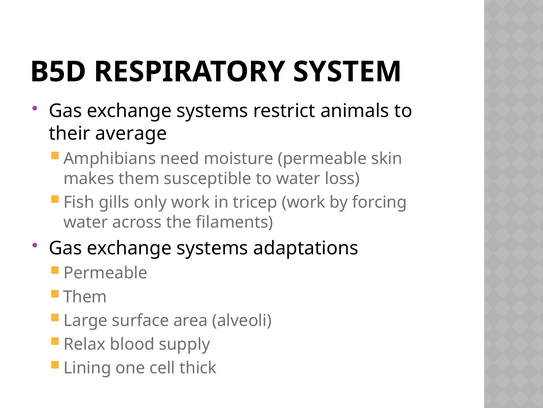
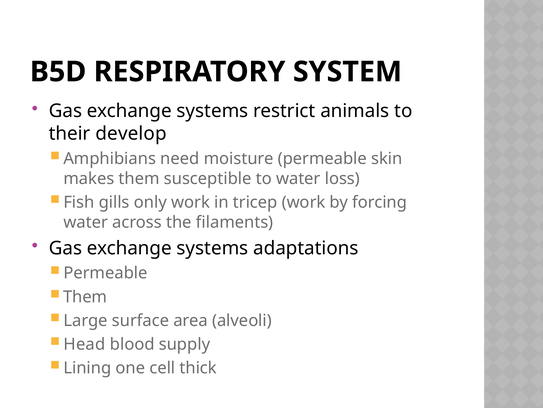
average: average -> develop (131, 134)
Relax: Relax -> Head (84, 344)
